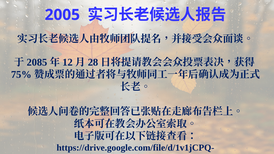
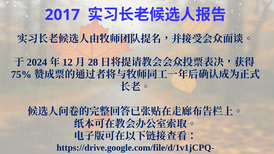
2005: 2005 -> 2017 (62, 15)
2085: 2085 -> 2024 (37, 62)
